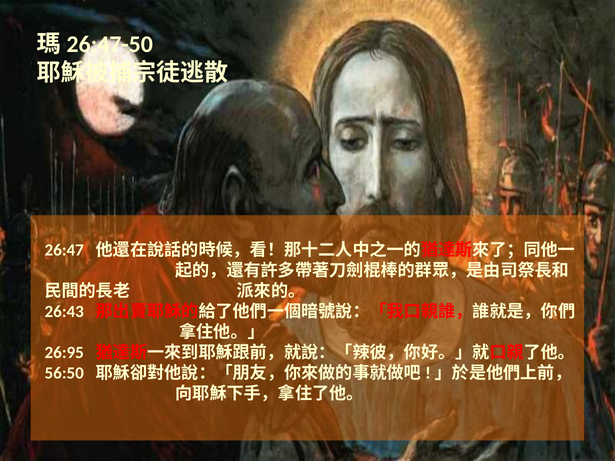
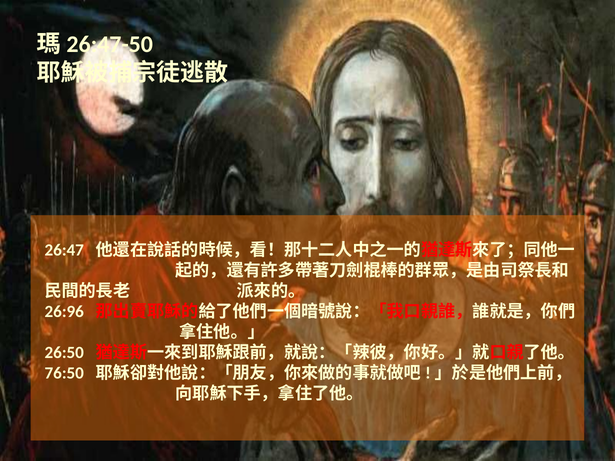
26:43: 26:43 -> 26:96 (64, 312)
26:95: 26:95 -> 26:50 (64, 353)
56:50: 56:50 -> 76:50 (64, 374)
